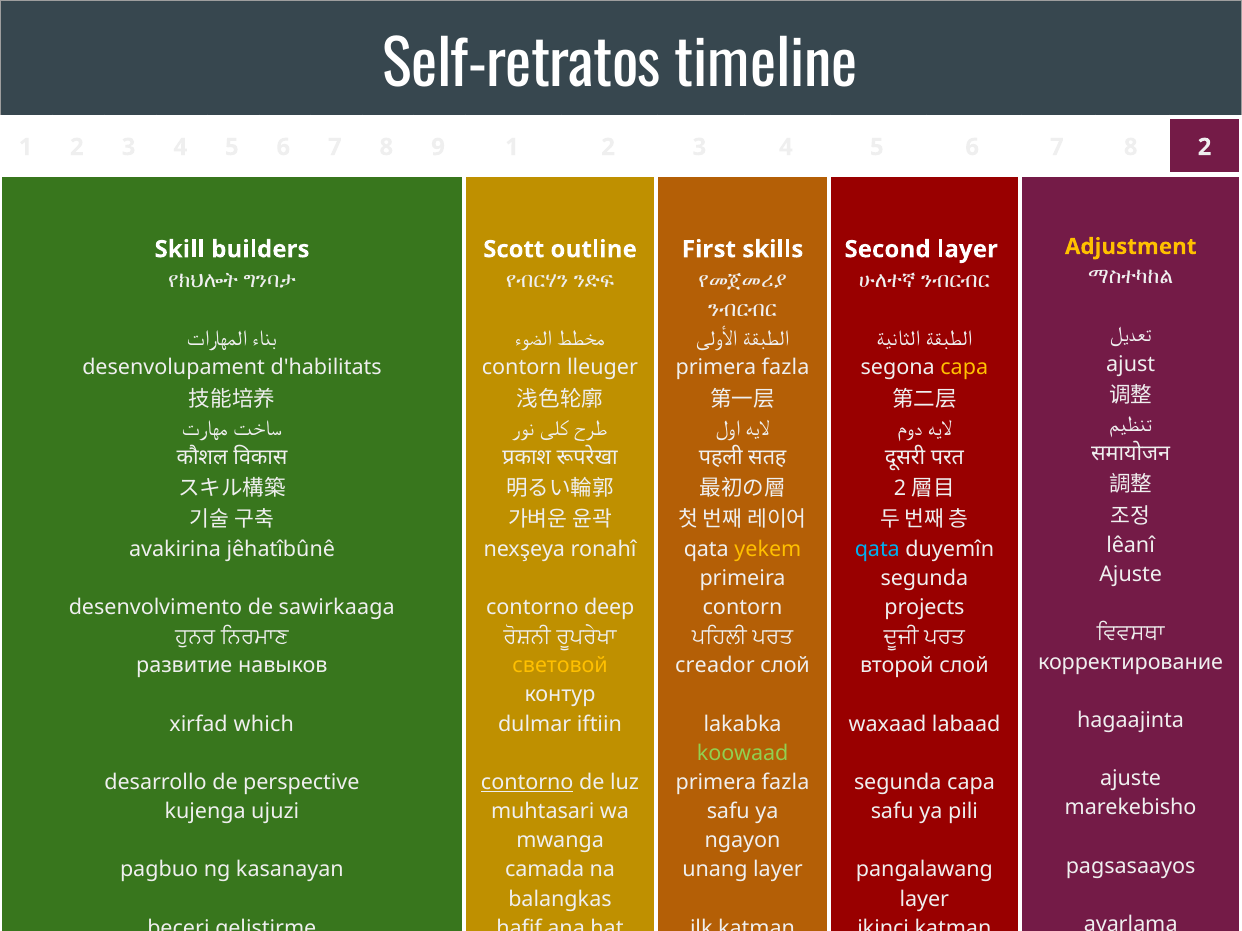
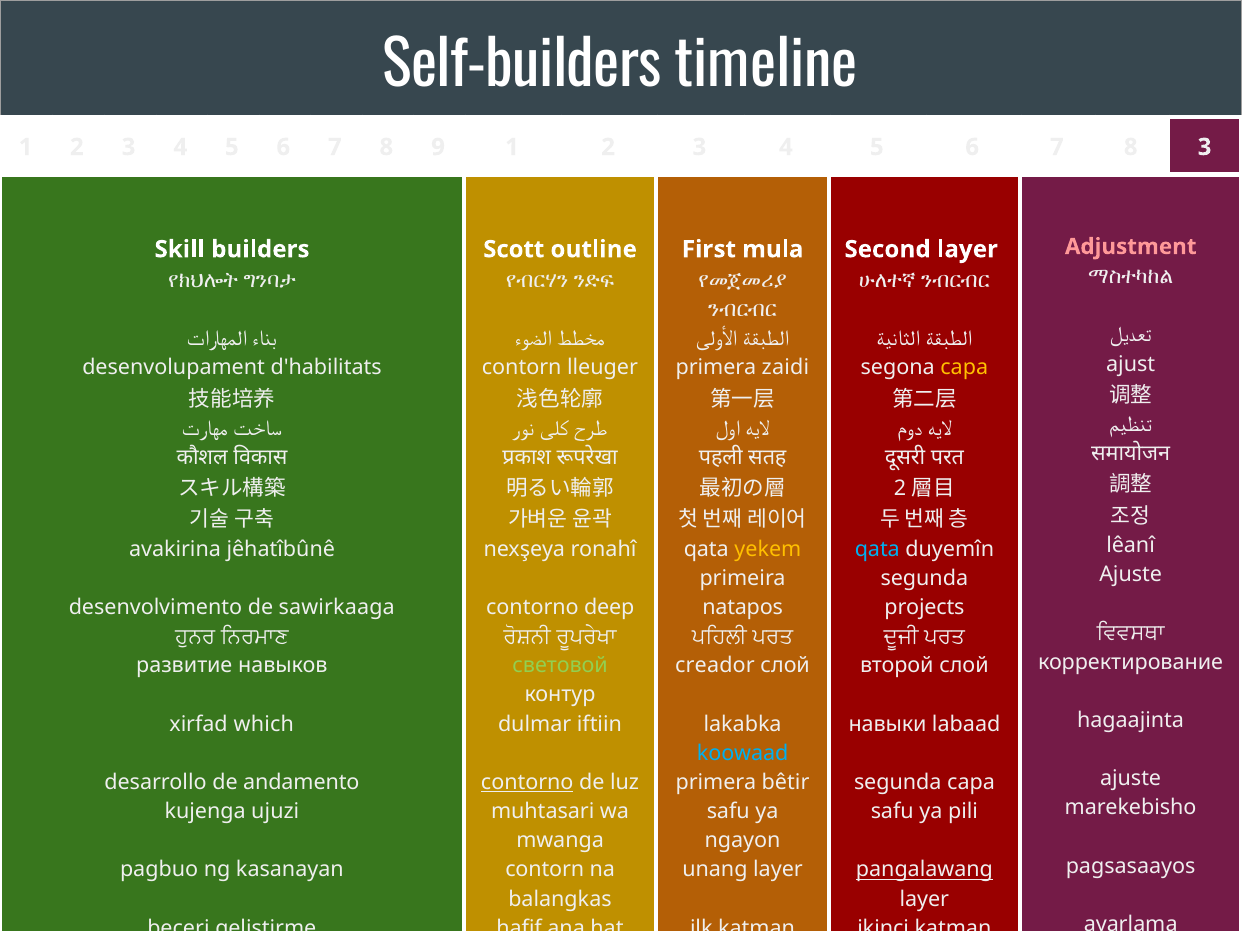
Self-retratos: Self-retratos -> Self-builders (522, 66)
8 2: 2 -> 3 (1205, 147)
Adjustment colour: yellow -> pink (1131, 247)
skills: skills -> mula (773, 249)
fazla: fazla -> zaidi (785, 368)
contorn: contorn -> natapos (743, 608)
световой colour: yellow -> light green (560, 666)
waxaad: waxaad -> навыки (888, 724)
koowaad colour: light green -> light blue (743, 754)
perspective: perspective -> andamento (301, 783)
fazla: fazla -> bêtir (786, 783)
camada: camada -> contorn (545, 870)
pangalawang underline: none -> present (924, 870)
